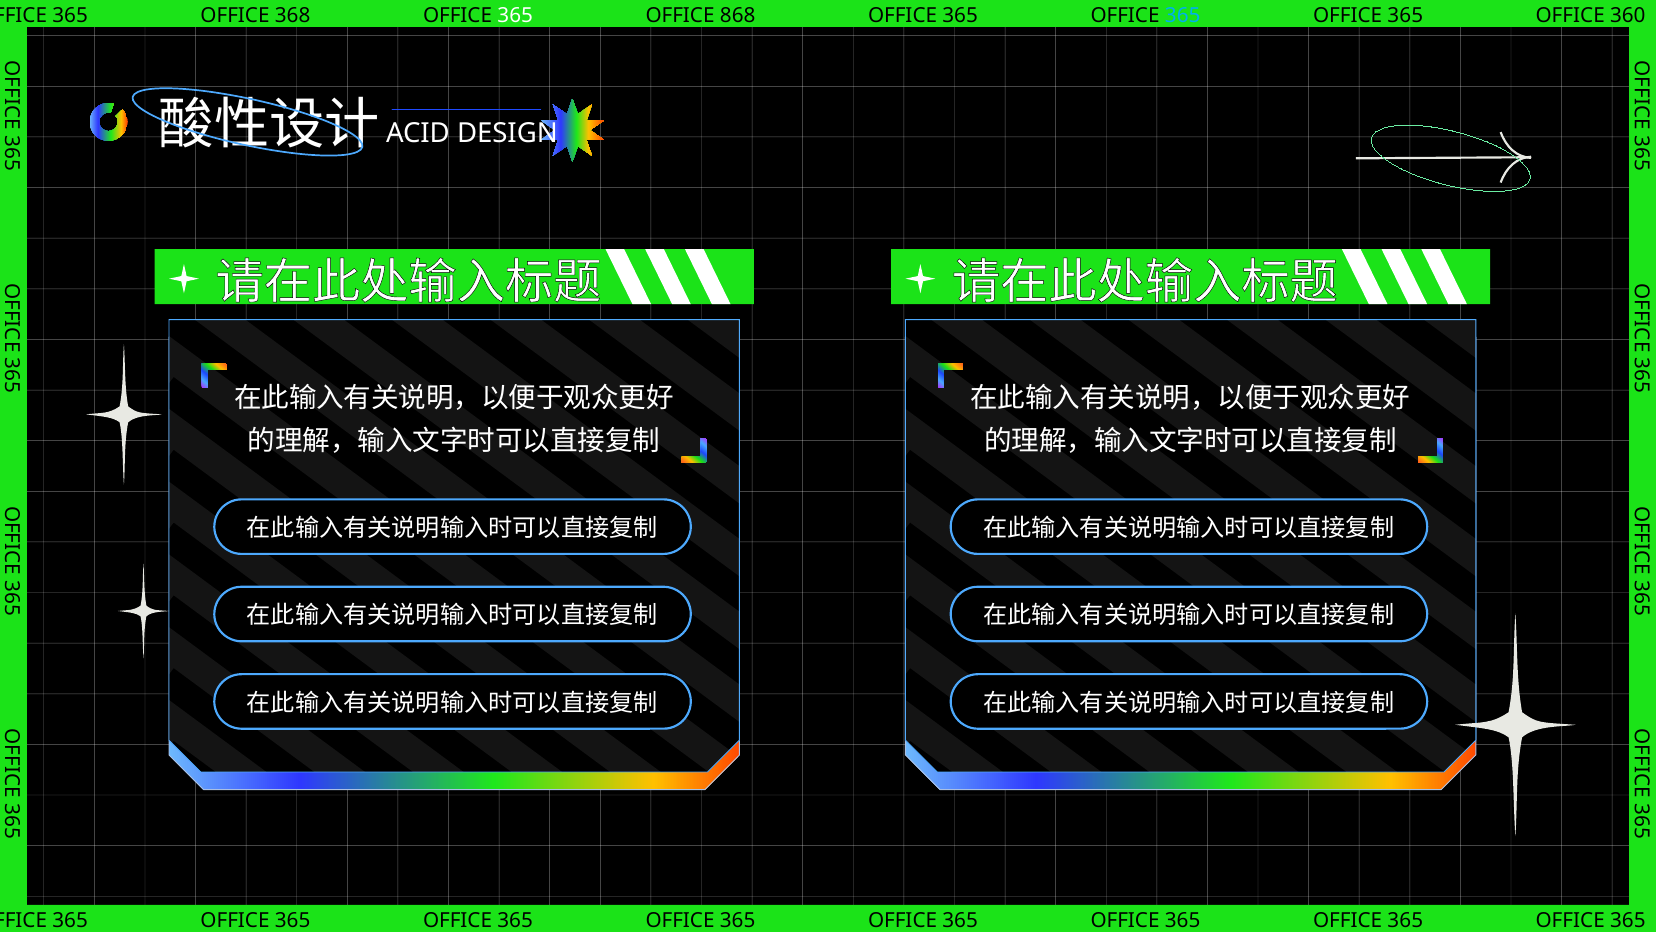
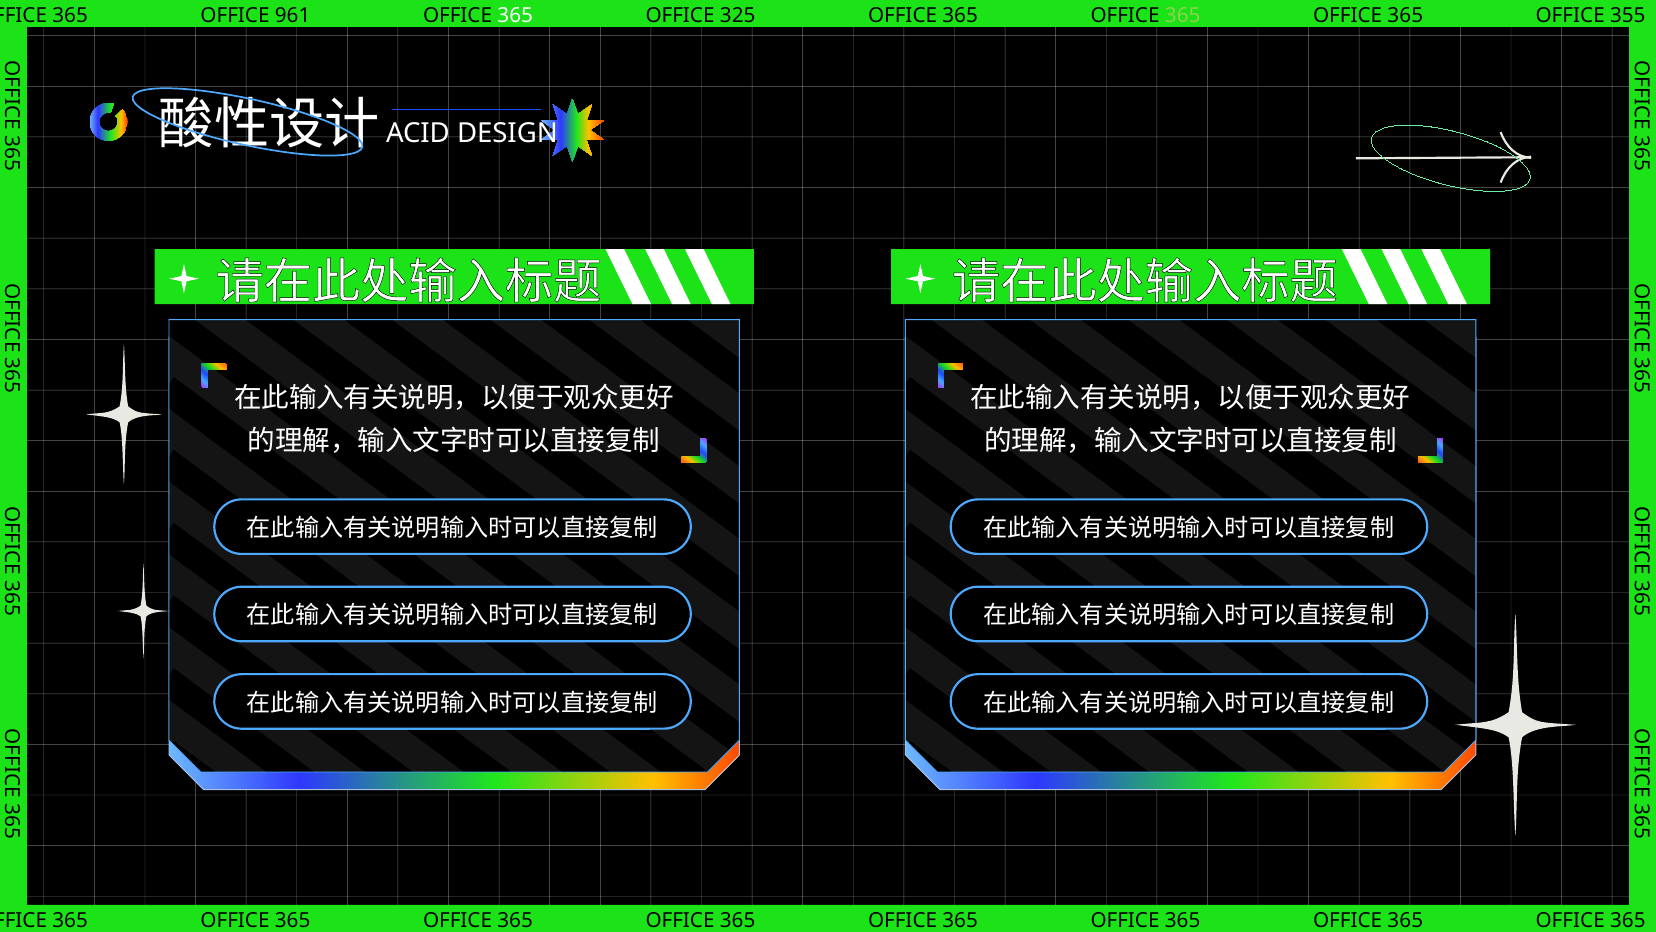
368: 368 -> 961 (293, 15)
868: 868 -> 325 (738, 15)
365 colour: light blue -> light green (1183, 15)
360: 360 -> 355 (1628, 15)
